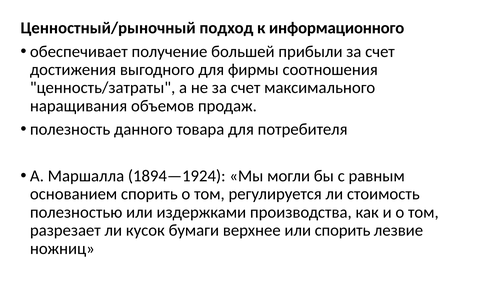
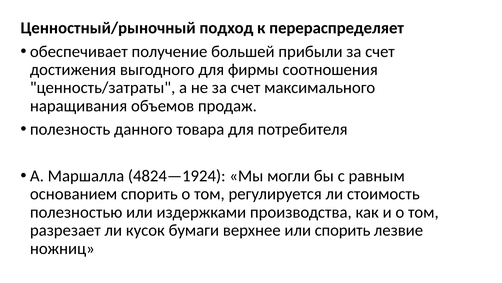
информационного: информационного -> перераспределяет (337, 28)
1894—1924: 1894—1924 -> 4824—1924 (177, 176)
